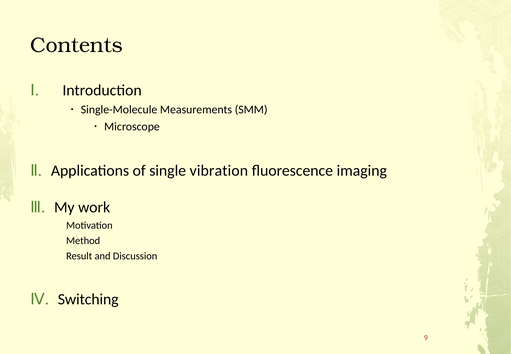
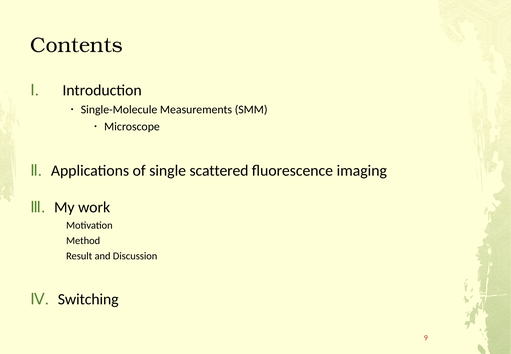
vibration: vibration -> scattered (219, 171)
